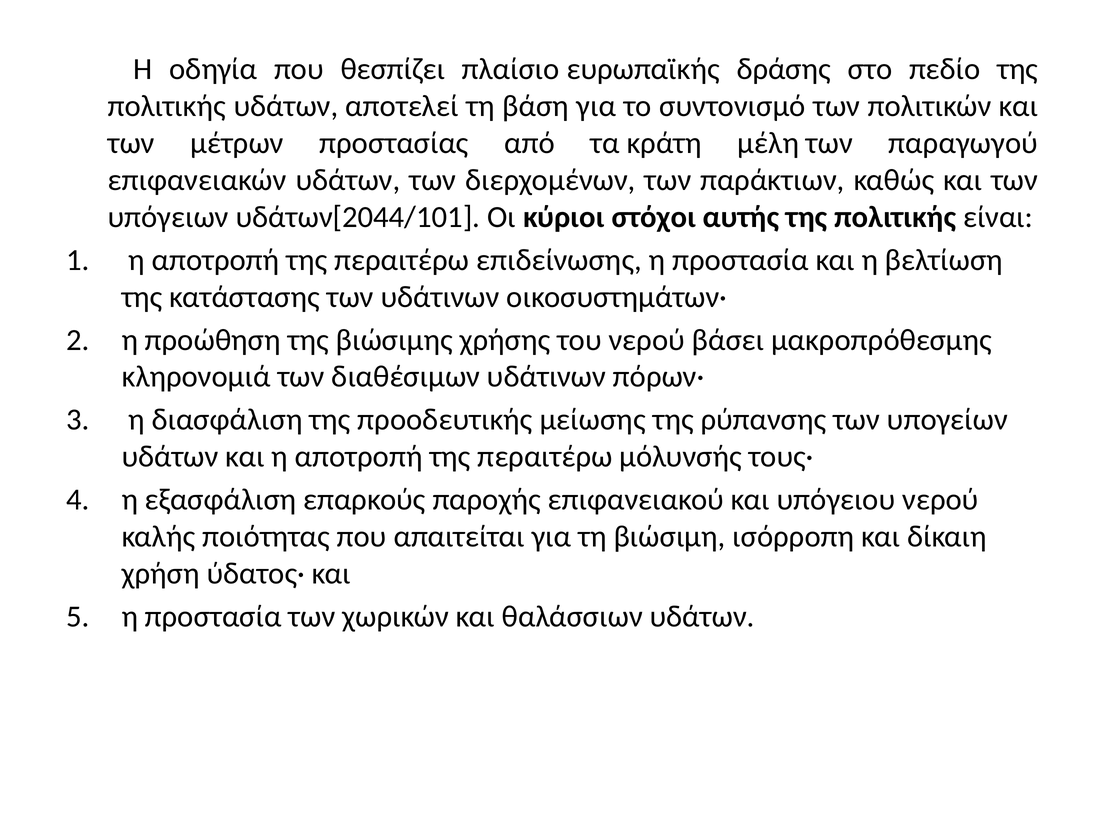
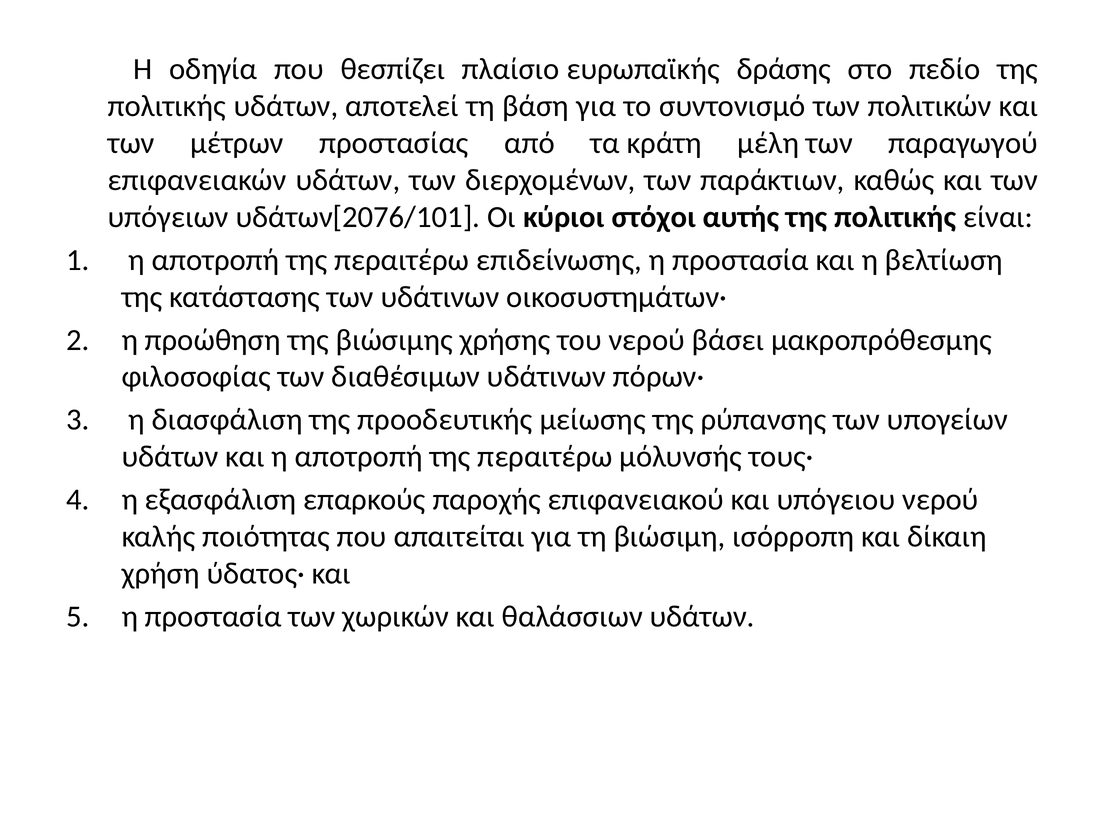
υδάτων[2044/101: υδάτων[2044/101 -> υδάτων[2076/101 (358, 217)
κληρονομιά: κληρονομιά -> φιλοσοφίας (196, 377)
